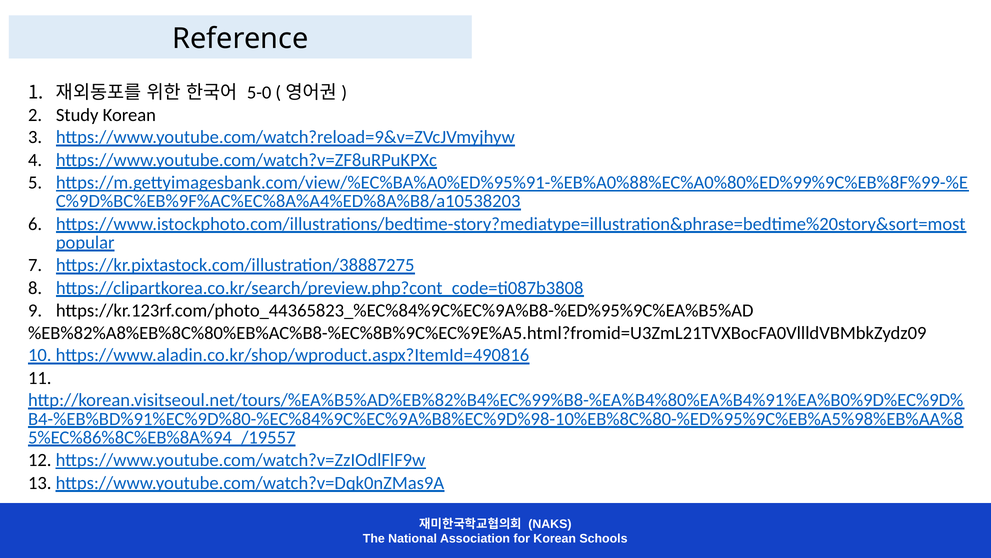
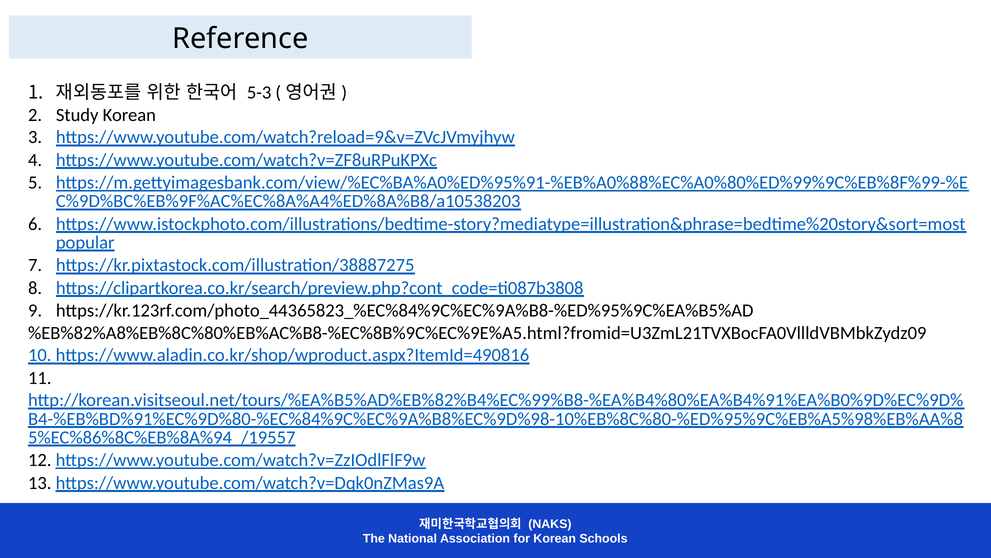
5-0: 5-0 -> 5-3 (259, 93)
